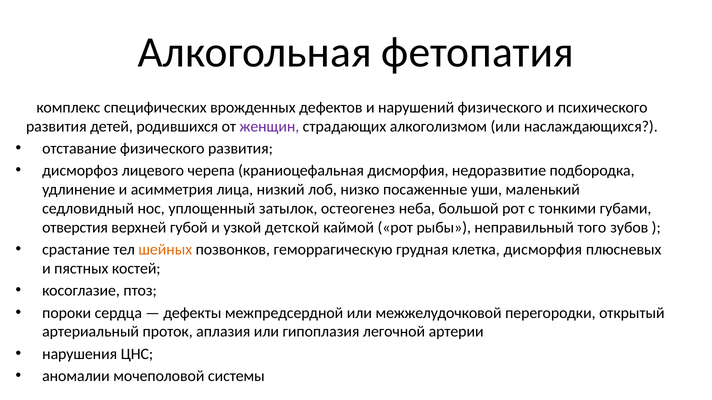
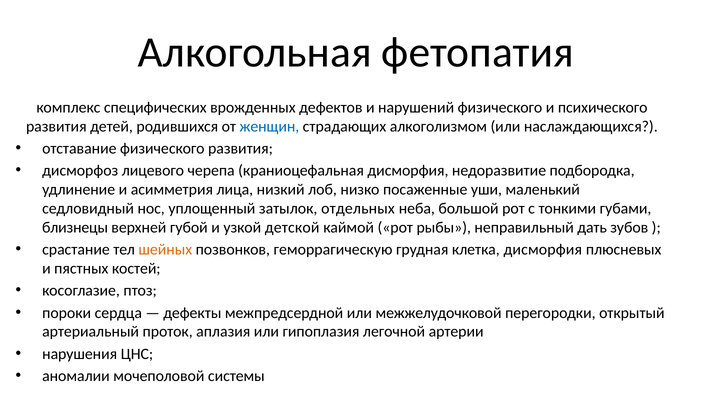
женщин colour: purple -> blue (269, 127)
остеогенез: остеогенез -> отдельных (358, 209)
отверстия: отверстия -> близнецы (75, 228)
того: того -> дать (592, 228)
